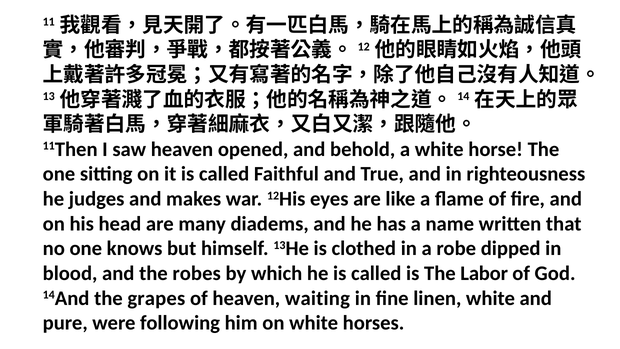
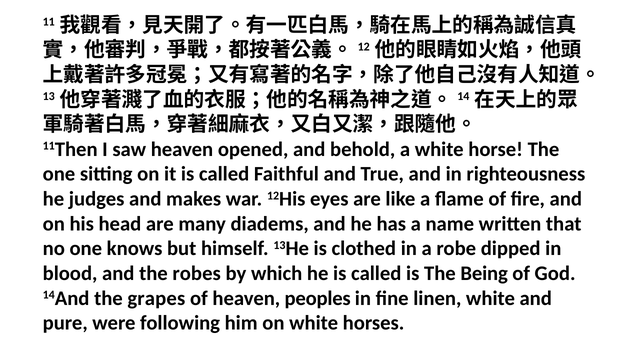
Labor: Labor -> Being (484, 273)
waiting: waiting -> peoples (318, 298)
